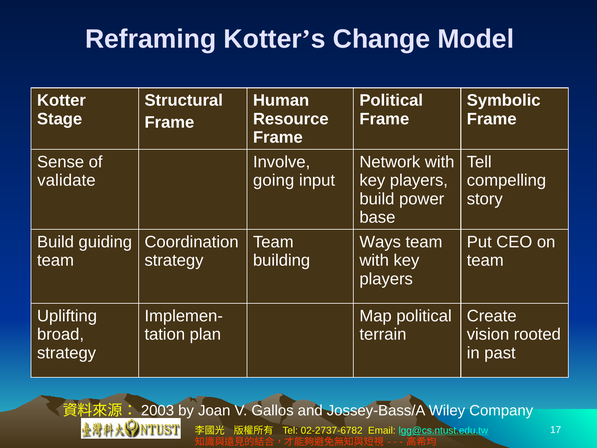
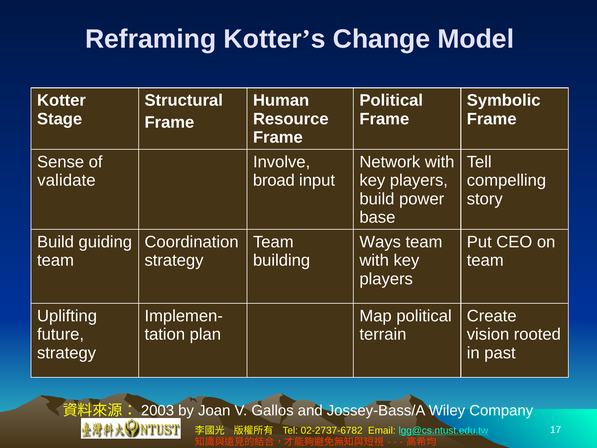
going: going -> broad (274, 180)
broad: broad -> future (61, 334)
